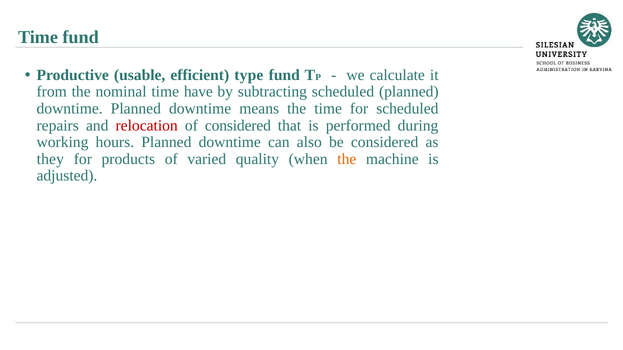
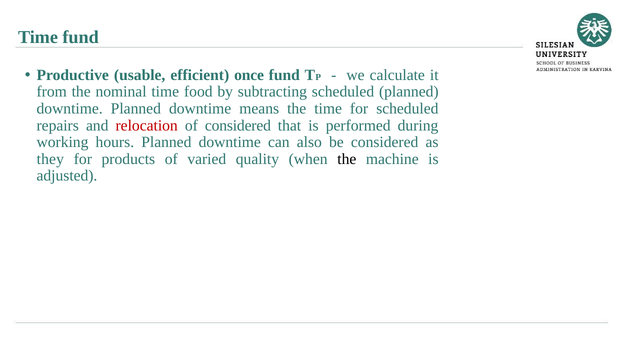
type: type -> once (249, 75)
have: have -> food (198, 92)
the colour: orange -> black (347, 159)
